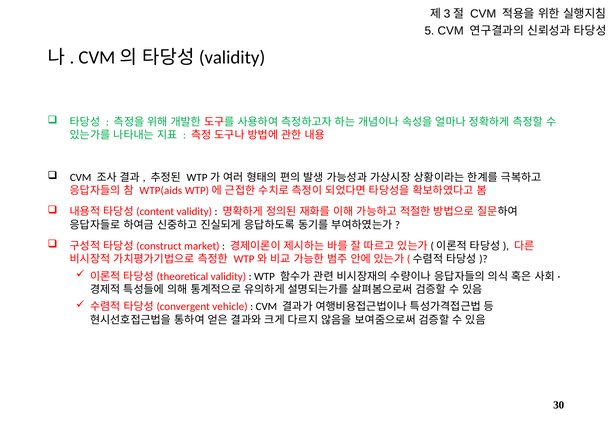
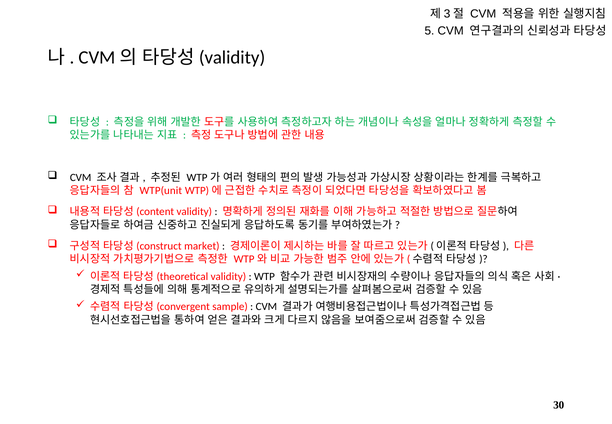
WTP(aids: WTP(aids -> WTP(unit (161, 191)
vehicle: vehicle -> sample (230, 307)
